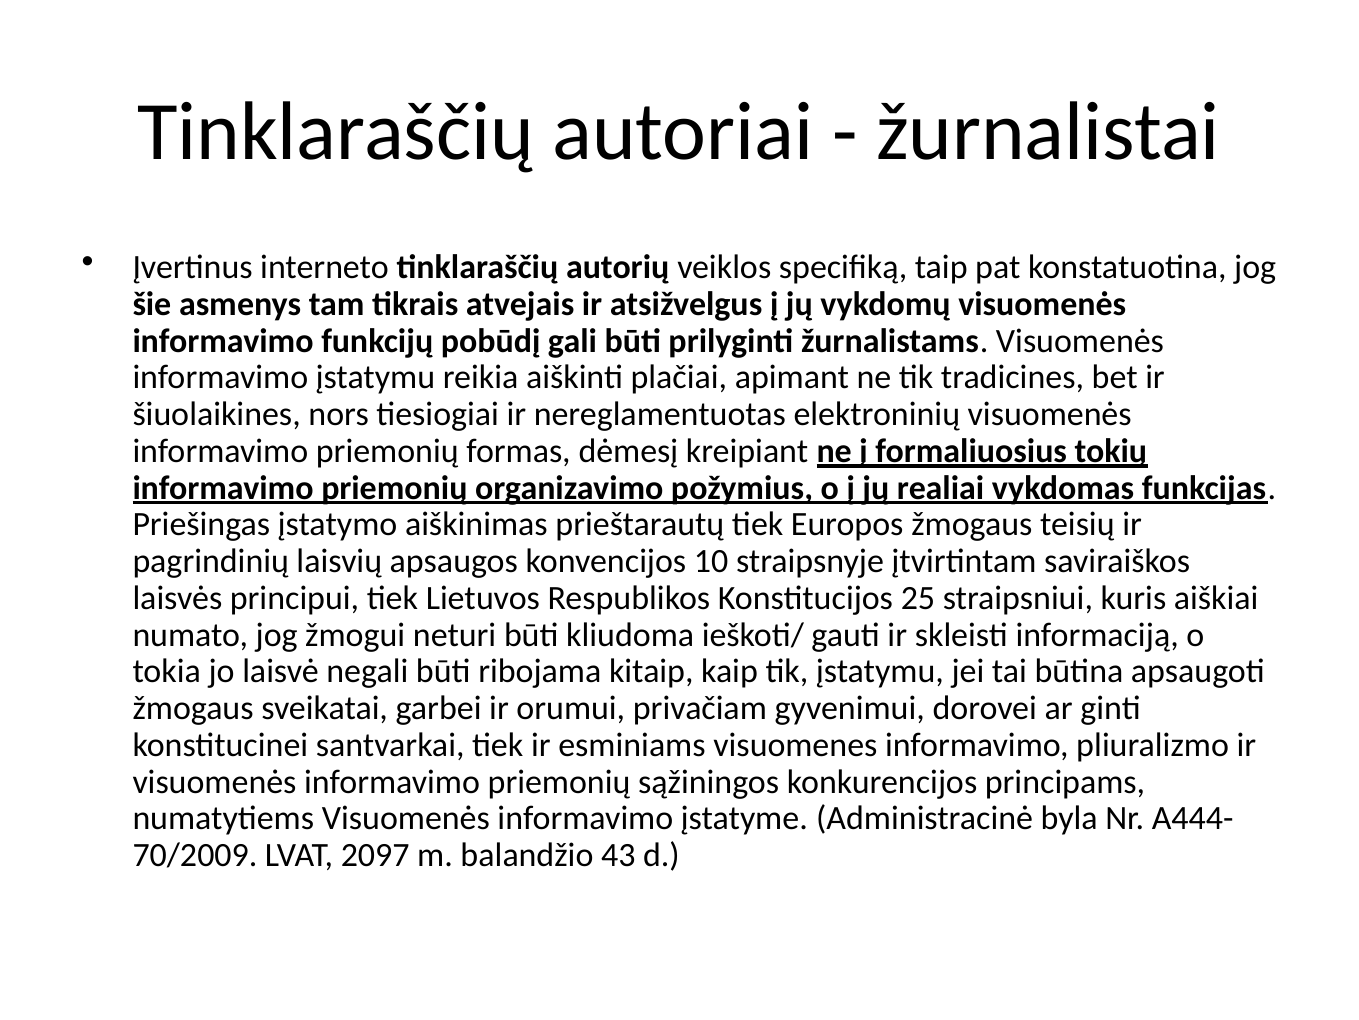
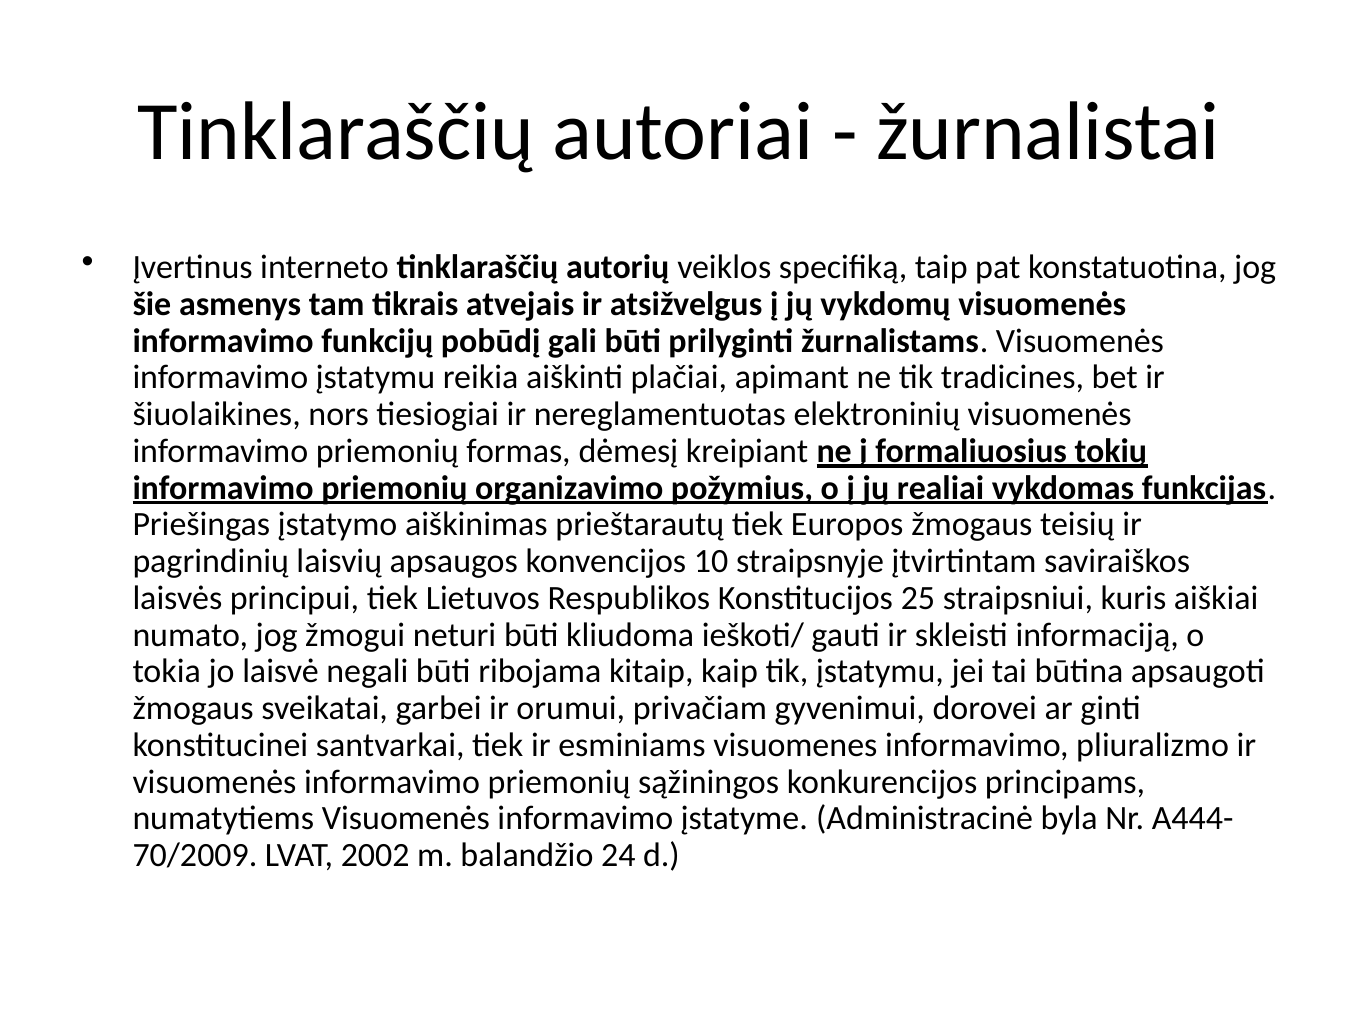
2097: 2097 -> 2002 (375, 855)
43: 43 -> 24 (618, 855)
